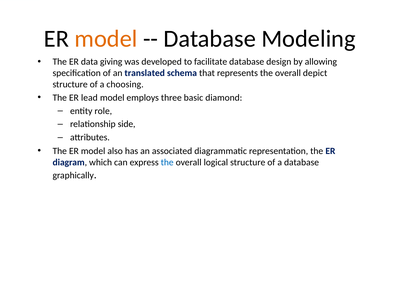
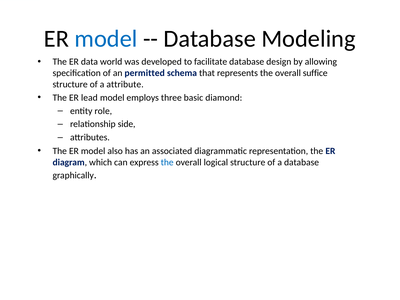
model colour: orange -> blue (106, 39)
giving: giving -> world (111, 62)
translated: translated -> permitted (145, 73)
depict: depict -> suffice (315, 73)
choosing: choosing -> attribute (125, 84)
